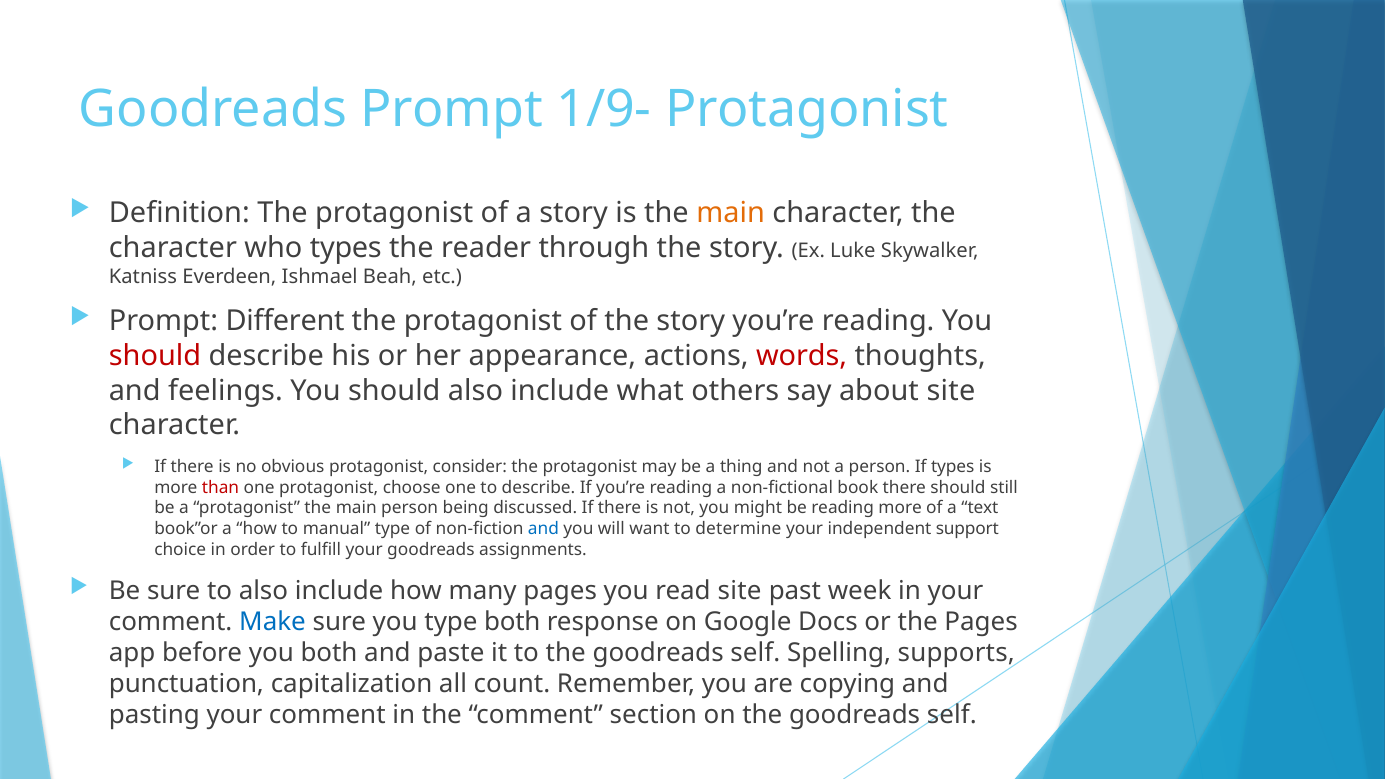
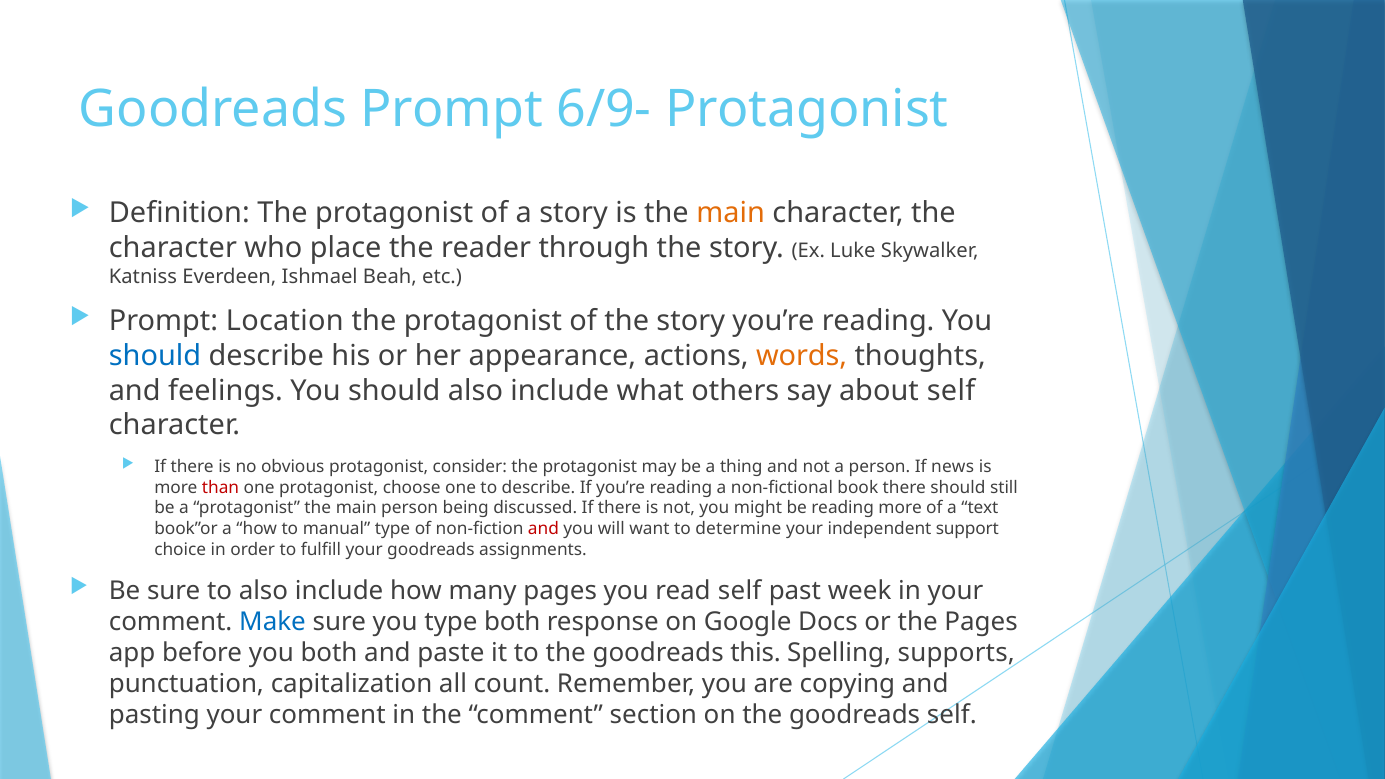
1/9-: 1/9- -> 6/9- (604, 109)
who types: types -> place (346, 248)
Different: Different -> Location (285, 321)
should colour: red -> blue (155, 356)
words colour: red -> orange (802, 356)
about site: site -> self (951, 391)
If types: types -> news (953, 467)
and colour: blue -> red (544, 529)
read site: site -> self (740, 591)
to the goodreads self: self -> this (756, 653)
